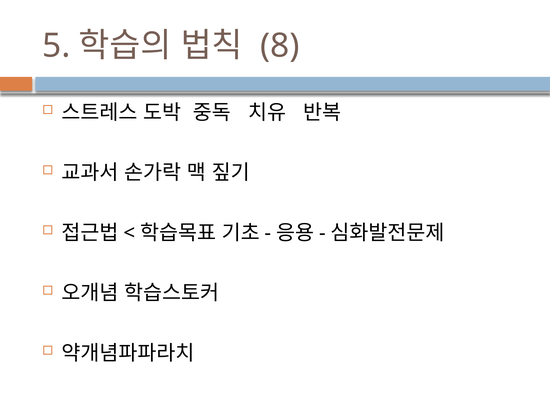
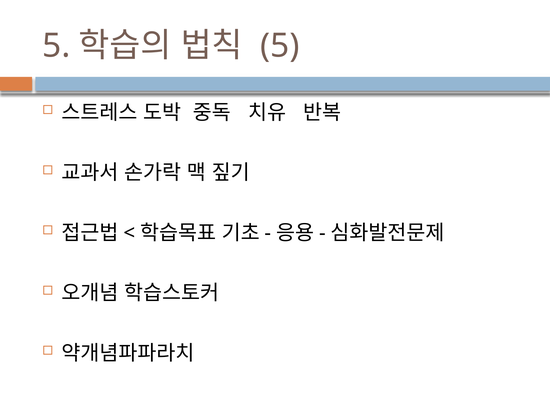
8: 8 -> 5 (280, 46)
